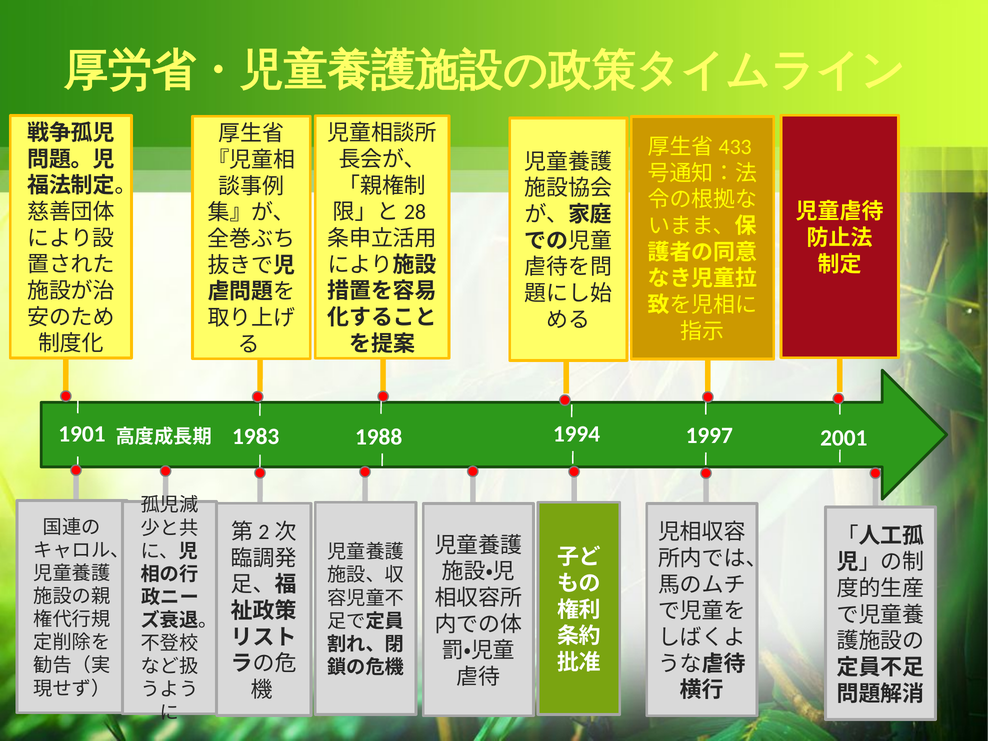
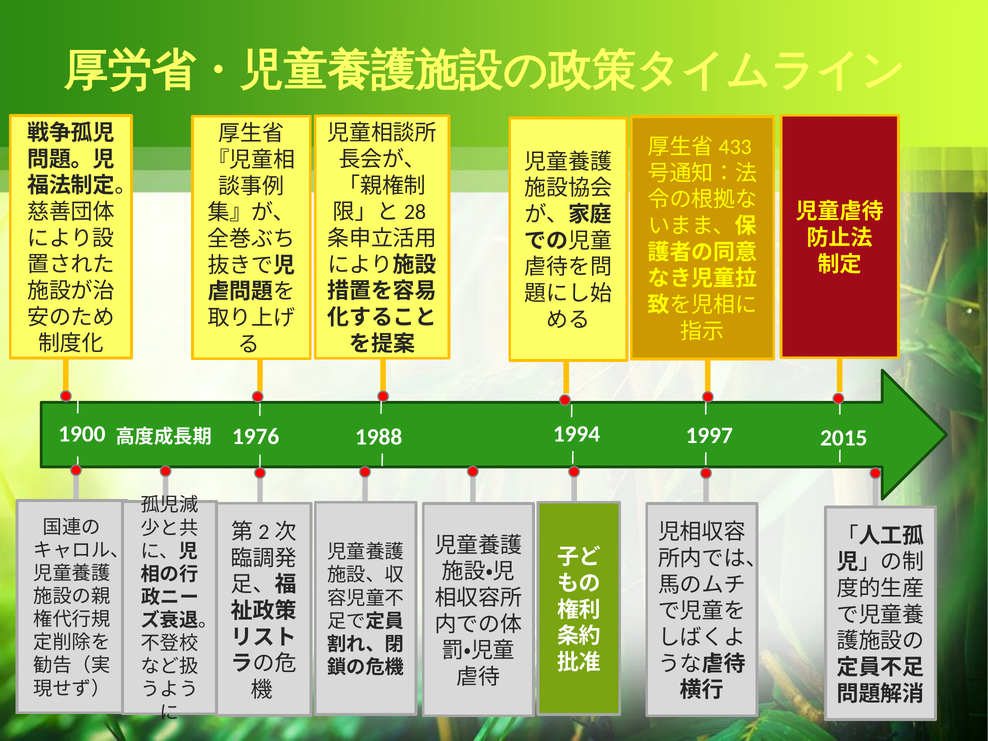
1901: 1901 -> 1900 (82, 434)
2001: 2001 -> 2015 (844, 438)
1983: 1983 -> 1976 (256, 436)
